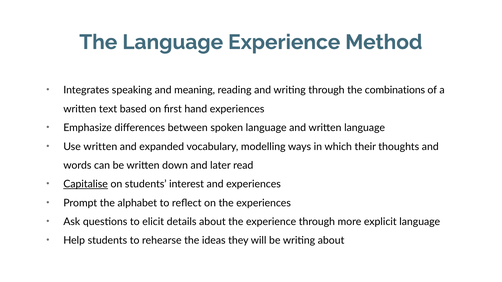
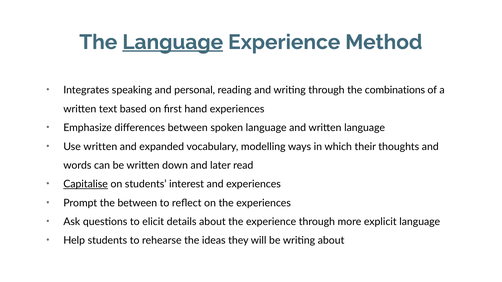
Language underline: none -> present (173, 42)
meaning: meaning -> personal (195, 90)
the alphabet: alphabet -> between (137, 203)
